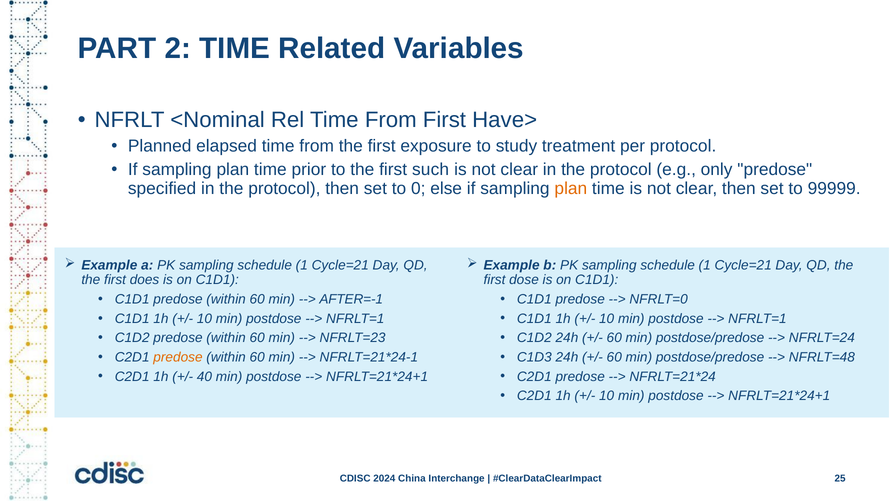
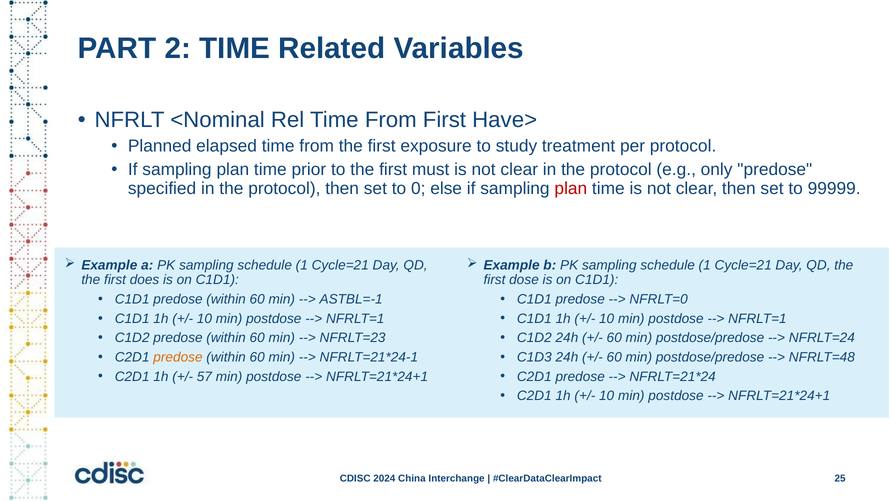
such: such -> must (431, 169)
plan colour: orange -> red (571, 188)
AFTER=-1: AFTER=-1 -> ASTBL=-1 (351, 299)
40: 40 -> 57 (204, 376)
